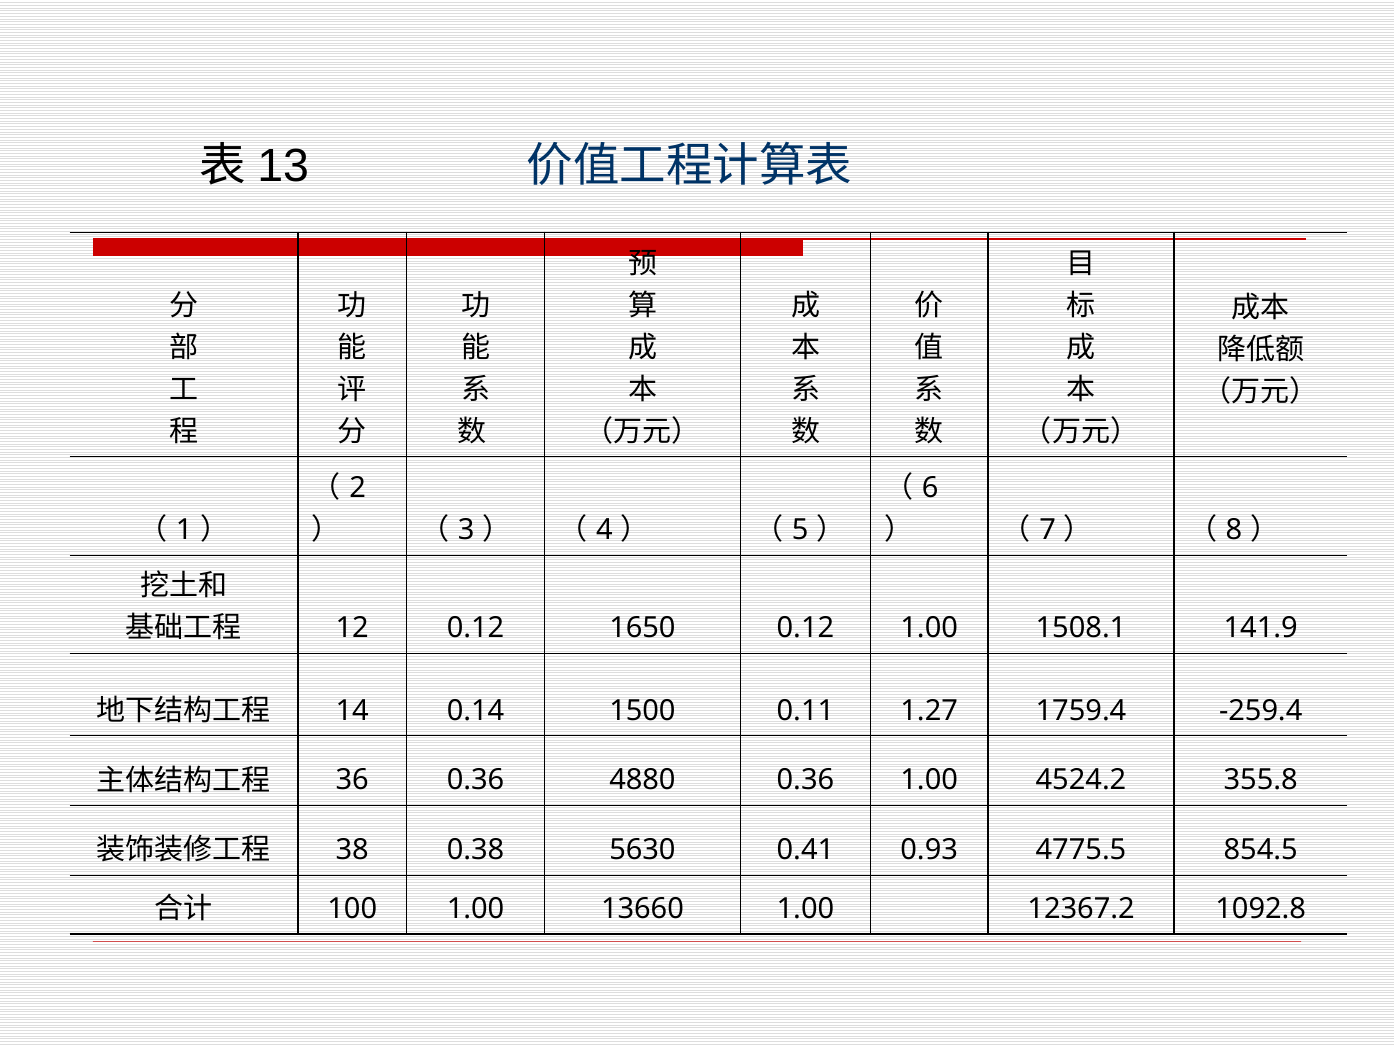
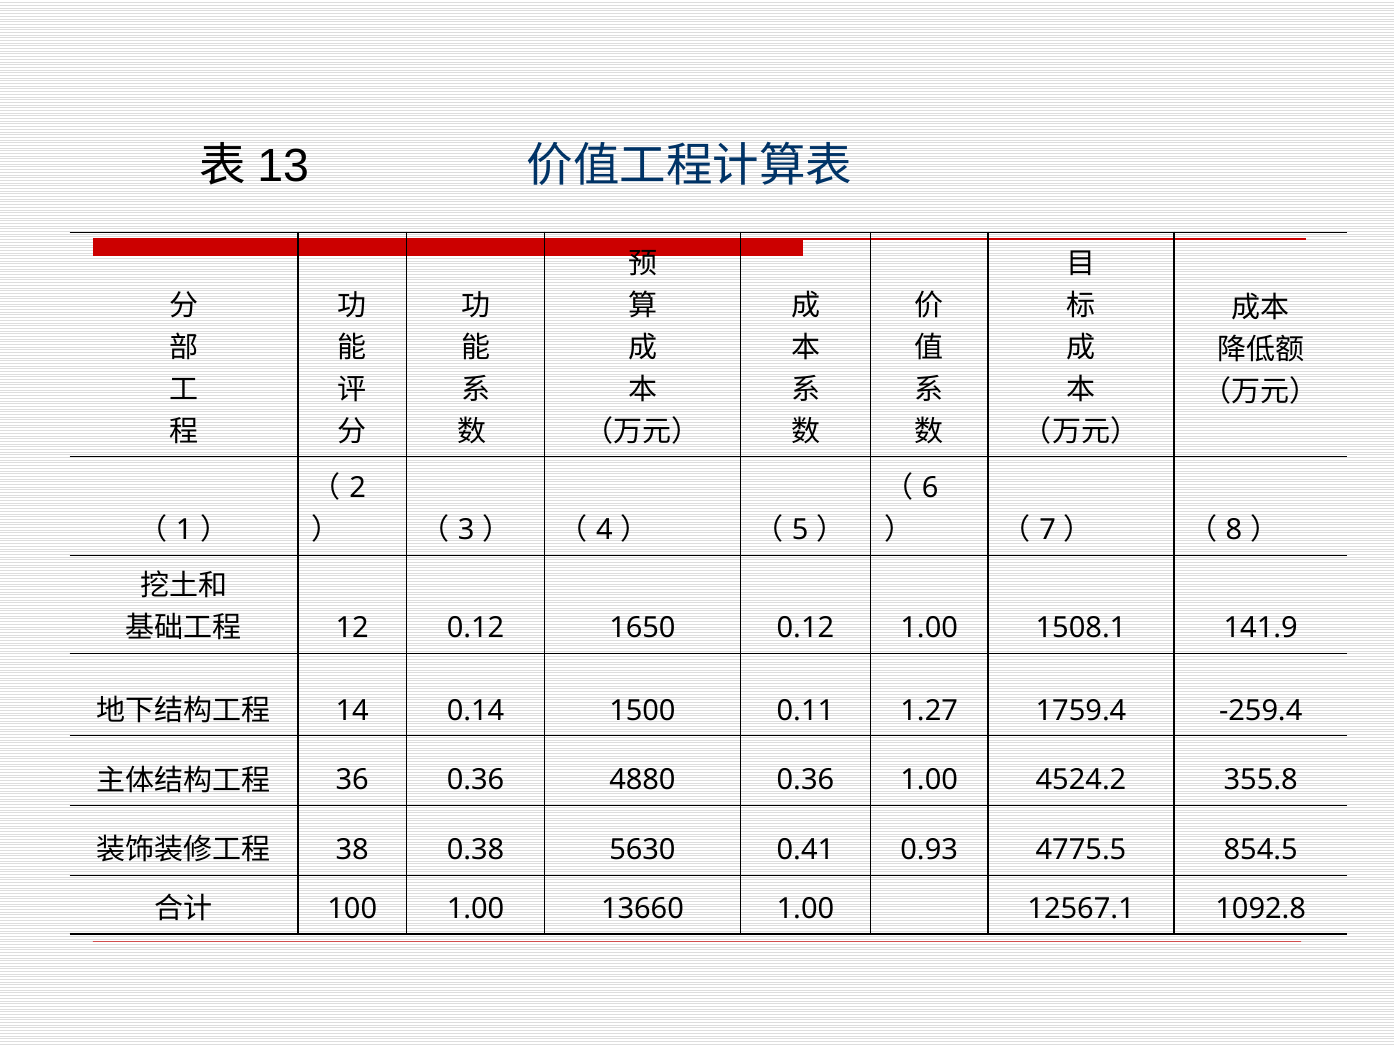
12367.2: 12367.2 -> 12567.1 (1081, 908)
